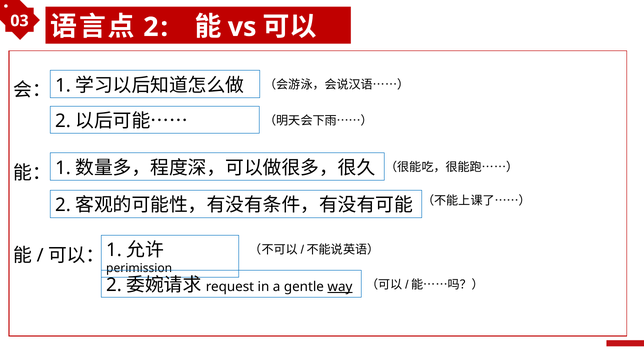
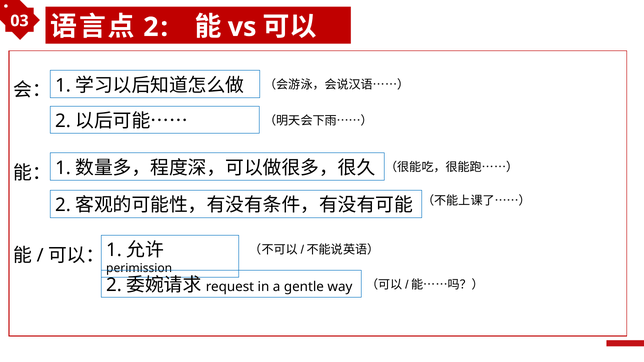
way underline: present -> none (340, 287)
